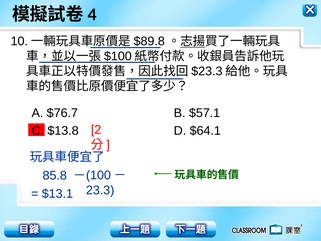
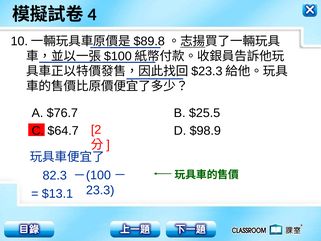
$57.1: $57.1 -> $25.5 (205, 113)
$13.8: $13.8 -> $64.7 (63, 131)
$64.1: $64.1 -> $98.9 (205, 131)
85.8: 85.8 -> 82.3 (55, 175)
